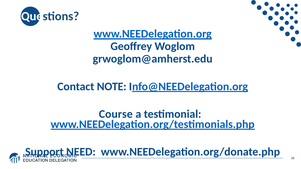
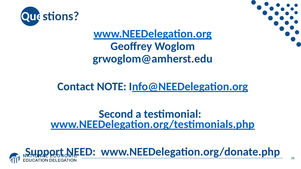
Course: Course -> Second (116, 114)
